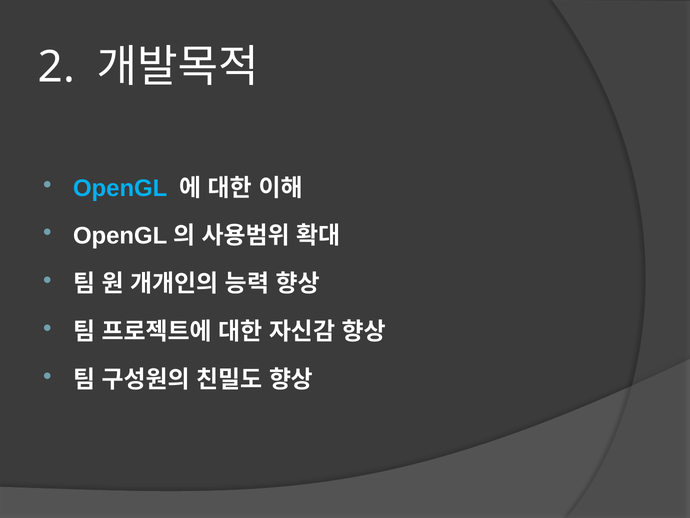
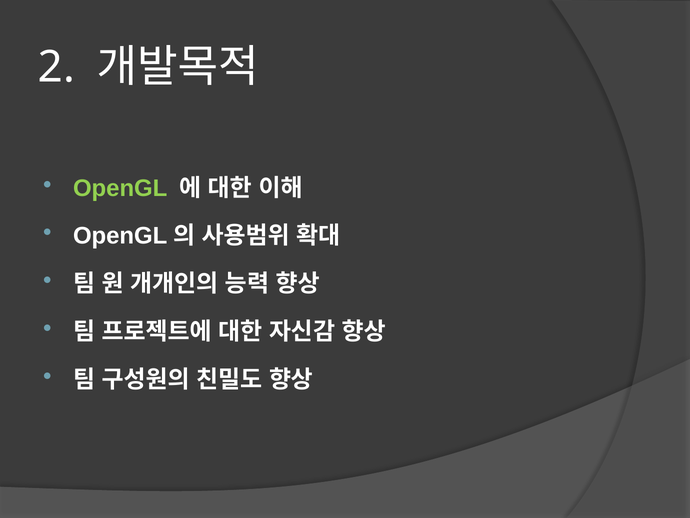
OpenGL colour: light blue -> light green (120, 188)
